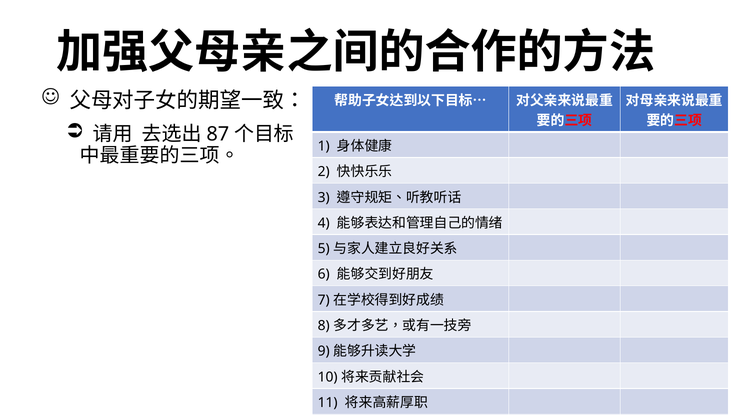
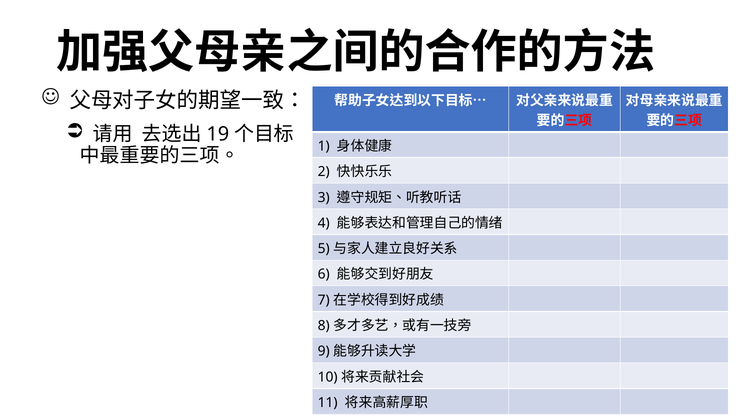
87: 87 -> 19 (218, 134)
